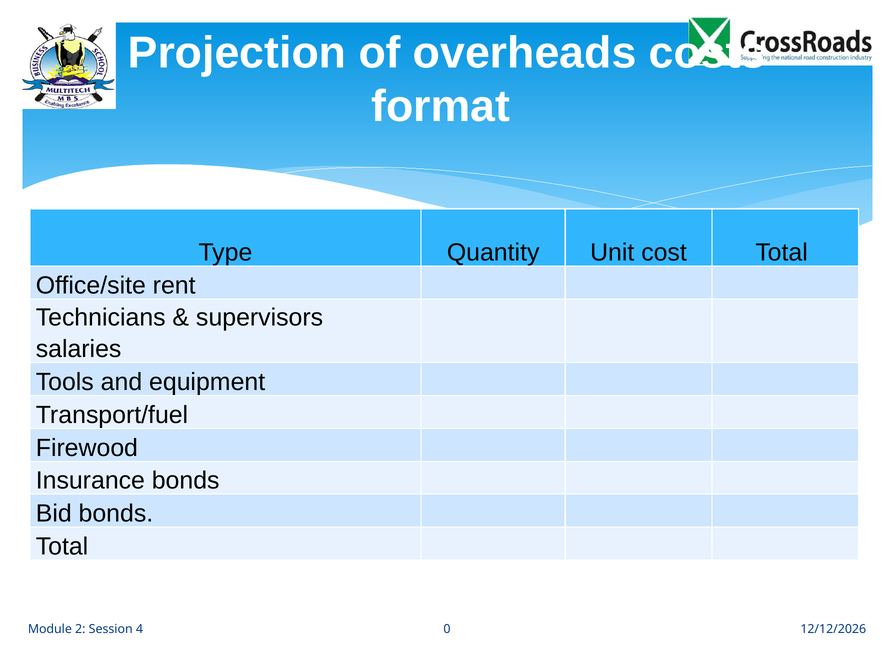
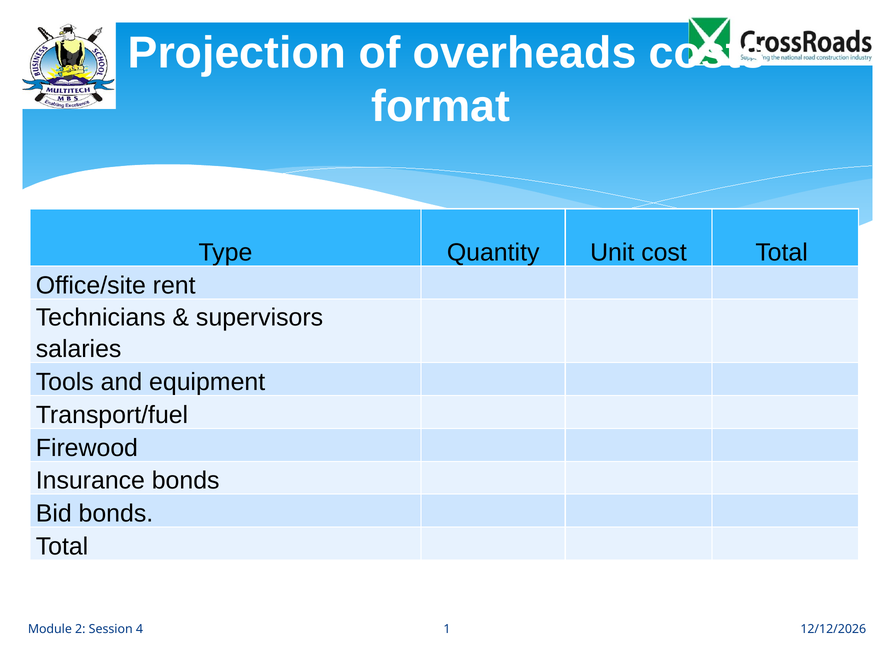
0: 0 -> 1 (447, 629)
